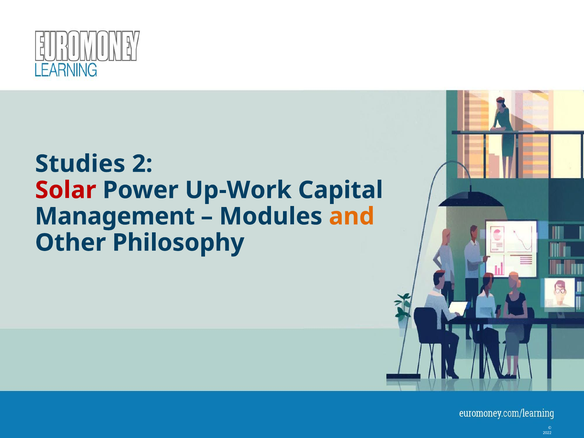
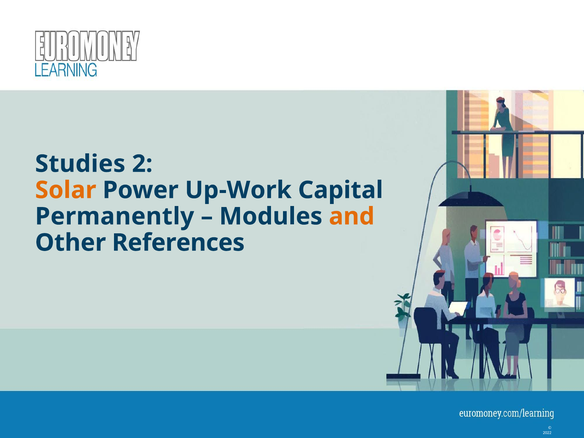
Solar colour: red -> orange (66, 190)
Management: Management -> Permanently (115, 216)
Philosophy: Philosophy -> References (178, 243)
